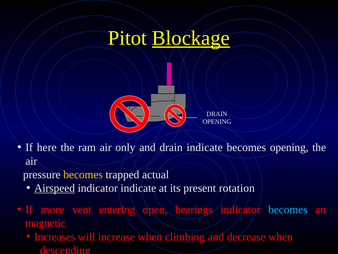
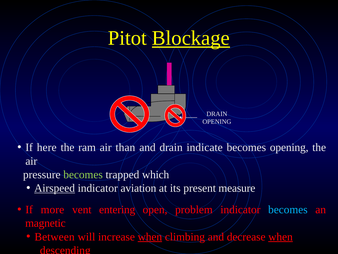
only: only -> than (125, 147)
becomes colour: yellow -> light green (83, 174)
actual: actual -> which (156, 174)
indicator indicate: indicate -> aviation (138, 188)
rotation: rotation -> measure (237, 188)
bearings: bearings -> problem (194, 209)
Increases: Increases -> Between (55, 236)
when underline: none -> present (150, 236)
when underline: none -> present (281, 236)
